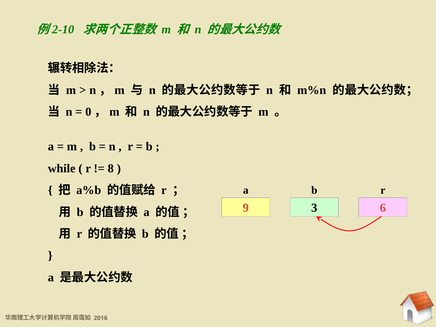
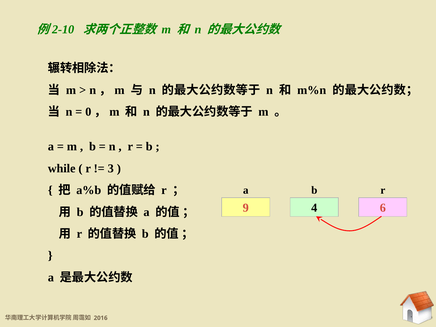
8: 8 -> 3 (111, 168)
3: 3 -> 4 (314, 208)
